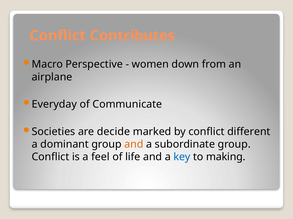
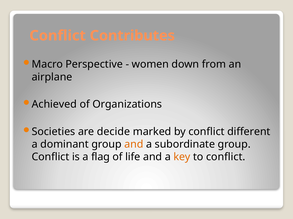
Everyday: Everyday -> Achieved (54, 105)
Communicate: Communicate -> Organizations (127, 105)
feel: feel -> flag (101, 157)
key colour: blue -> orange (182, 157)
to making: making -> conflict (226, 157)
